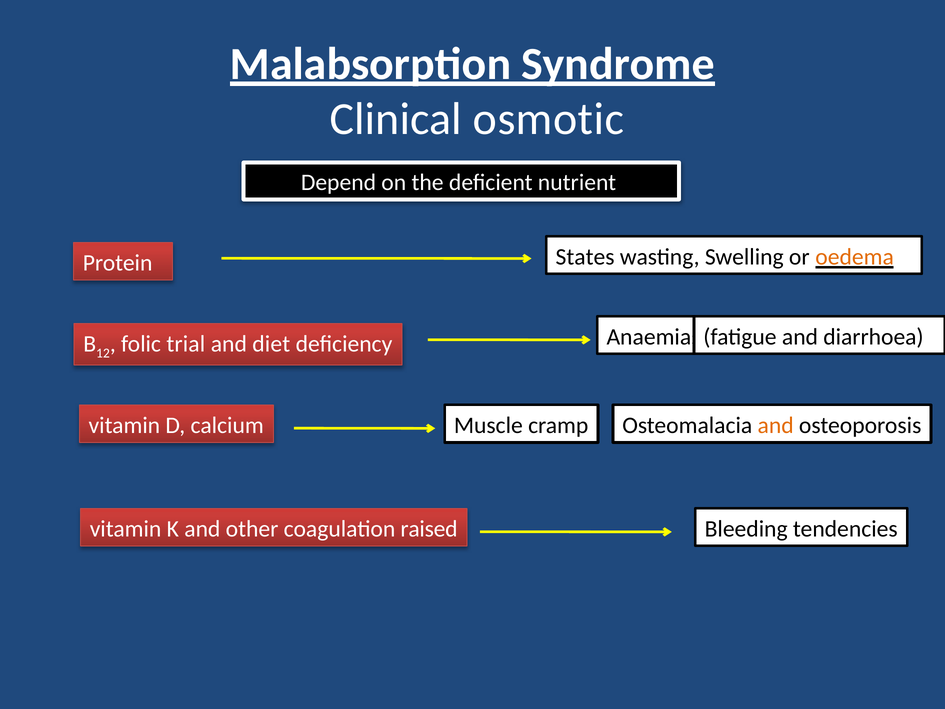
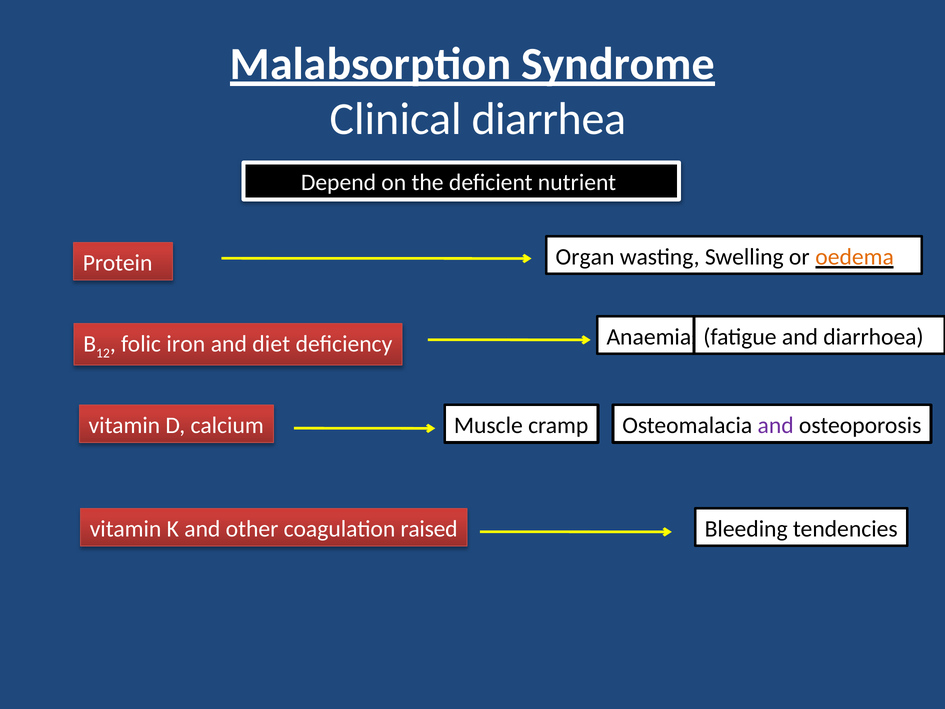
osmotic: osmotic -> diarrhea (549, 119)
States: States -> Organ (585, 257)
trial: trial -> iron (186, 344)
and colour: orange -> purple (776, 425)
